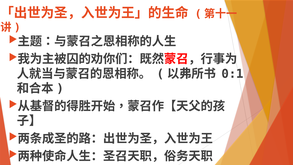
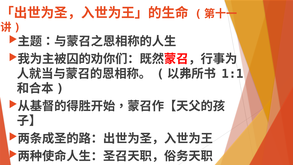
0:1: 0:1 -> 1:1 (232, 74)
